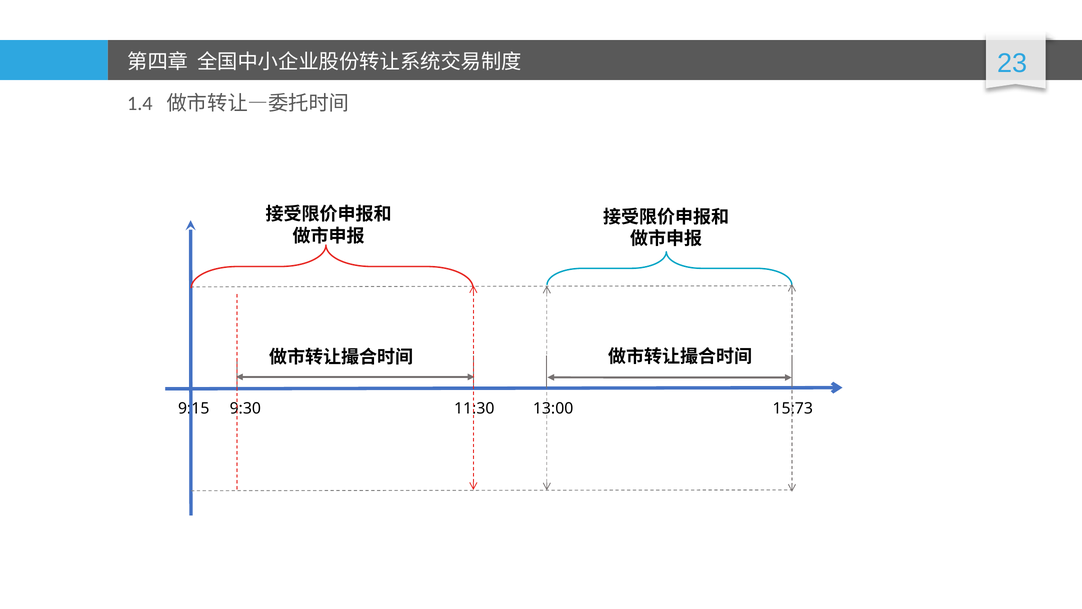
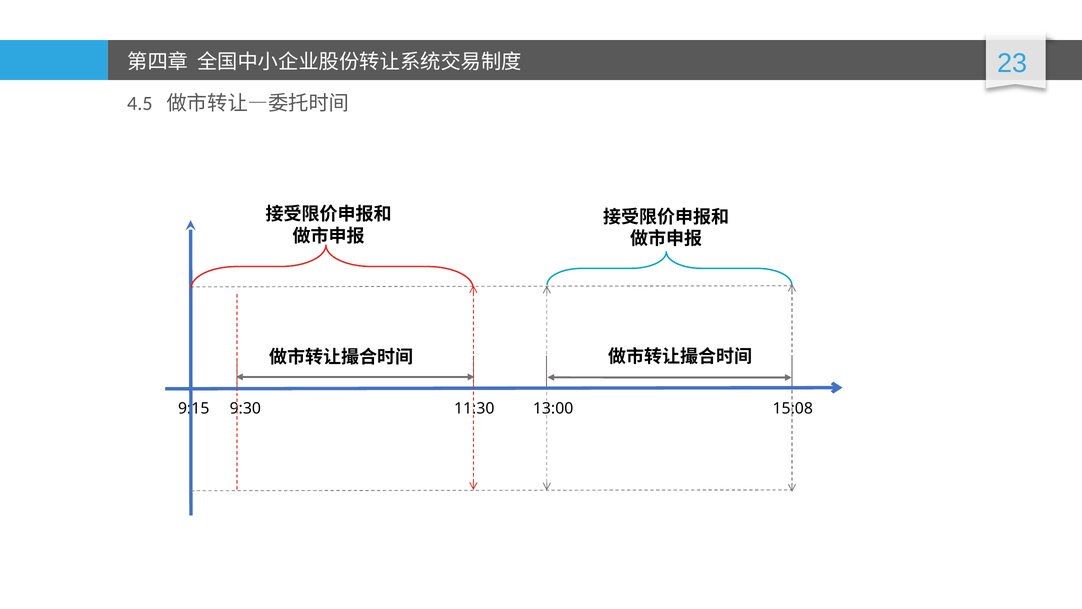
1.4: 1.4 -> 4.5 (140, 104)
15:73: 15:73 -> 15:08 (793, 408)
